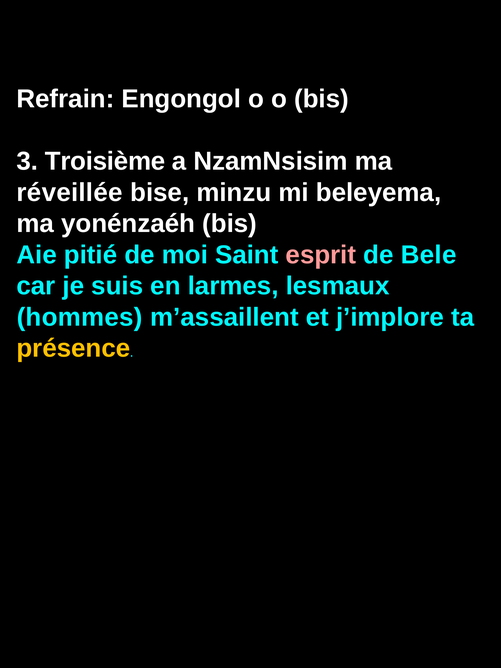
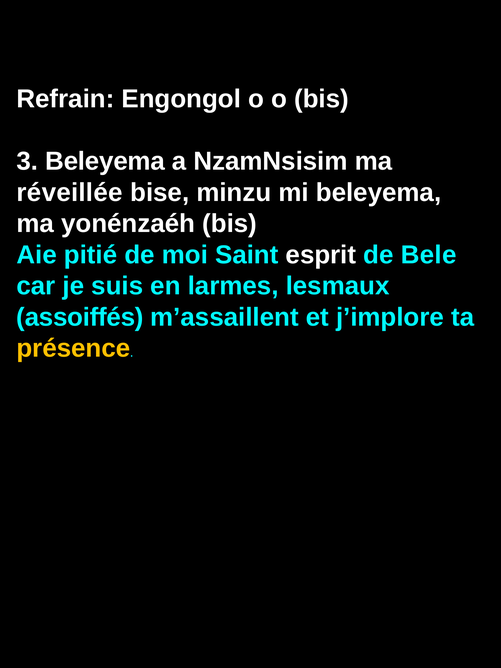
3 Troisième: Troisième -> Beleyema (105, 161)
esprit colour: pink -> white (321, 255)
hommes: hommes -> assoiffés (80, 317)
